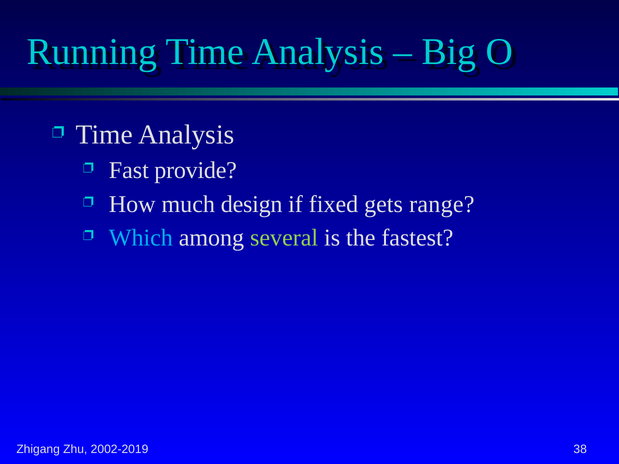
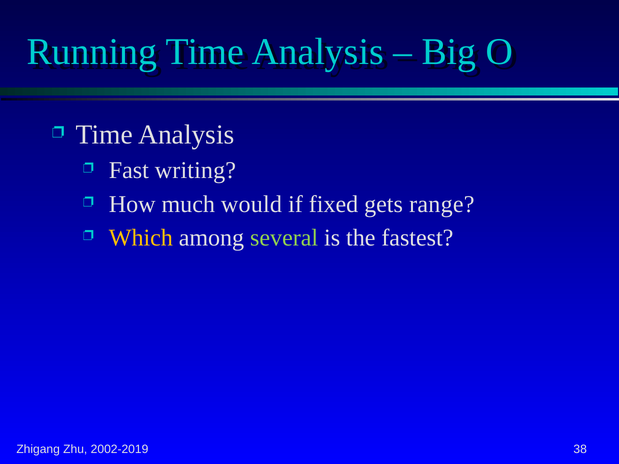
provide: provide -> writing (195, 170)
design: design -> would (251, 204)
Which colour: light blue -> yellow (141, 238)
